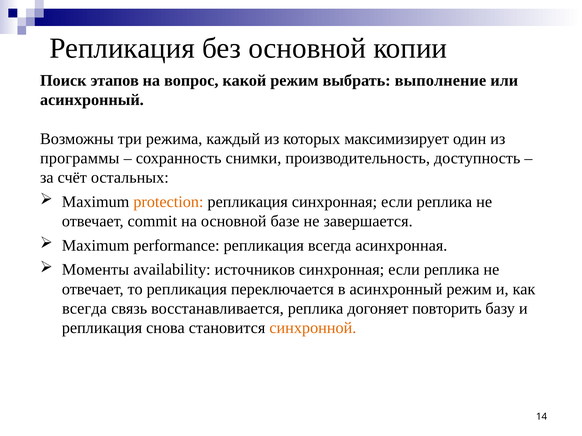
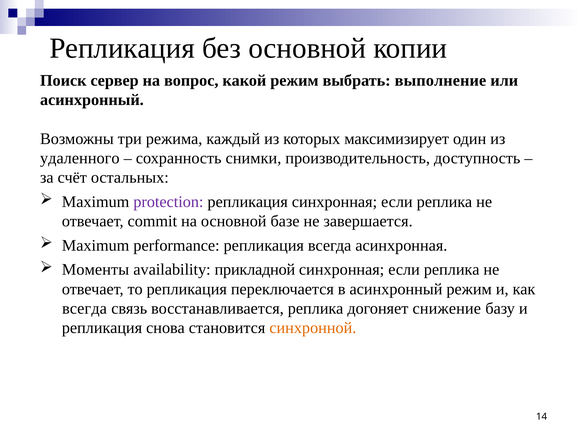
этапов: этапов -> сервер (115, 81)
программы: программы -> удаленного (80, 158)
protection colour: orange -> purple (168, 202)
источников: источников -> прикладной (255, 270)
повторить: повторить -> снижение (447, 309)
